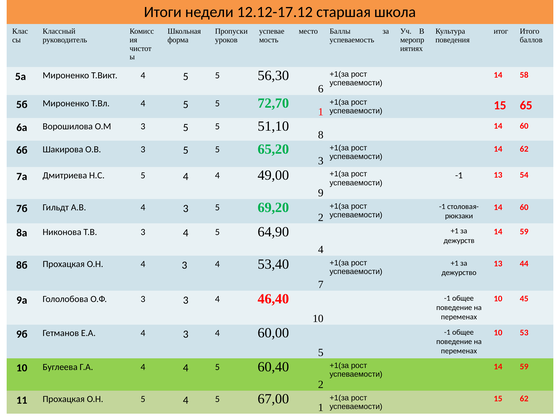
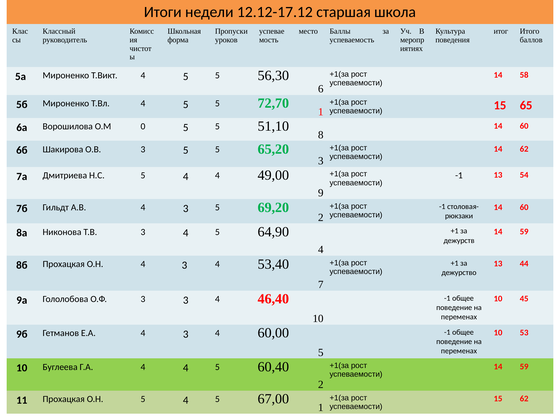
О.М 3: 3 -> 0 (143, 126)
